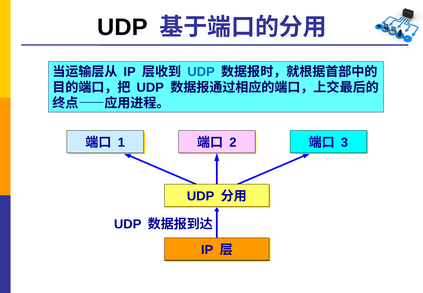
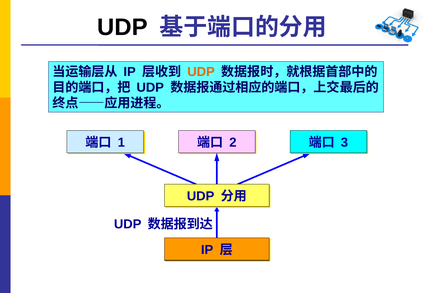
UDP colour: blue -> orange (201, 72)
